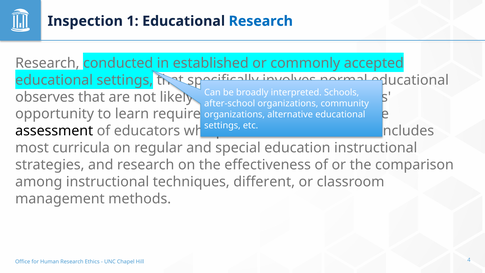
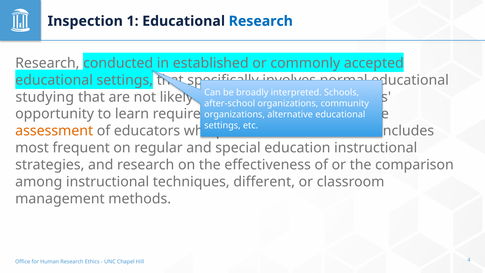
observes: observes -> studying (45, 97)
assessment colour: black -> orange (54, 131)
curricula: curricula -> frequent (81, 148)
